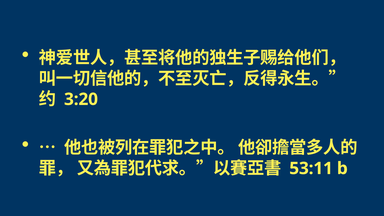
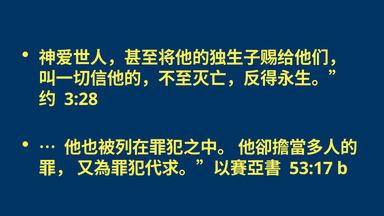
3:20: 3:20 -> 3:28 (81, 99)
53:11: 53:11 -> 53:17 (311, 168)
